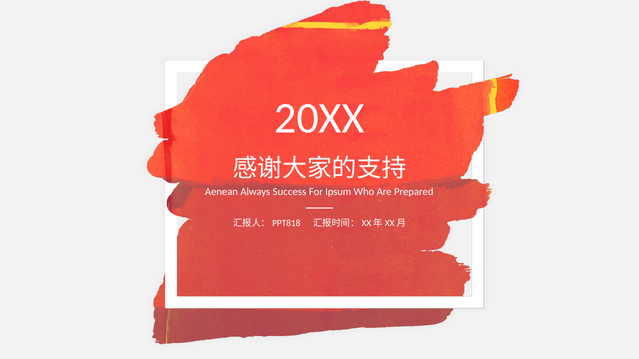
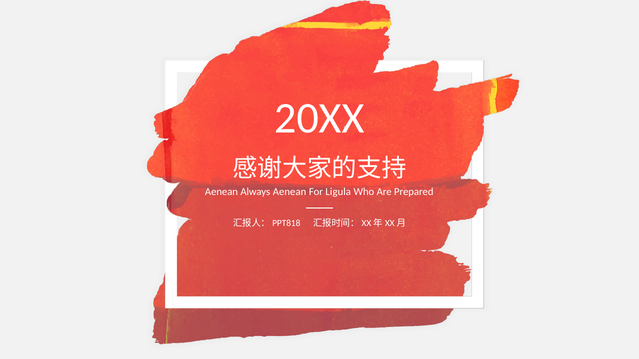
Always Success: Success -> Aenean (290, 192)
Ipsum: Ipsum -> Ligula (338, 192)
